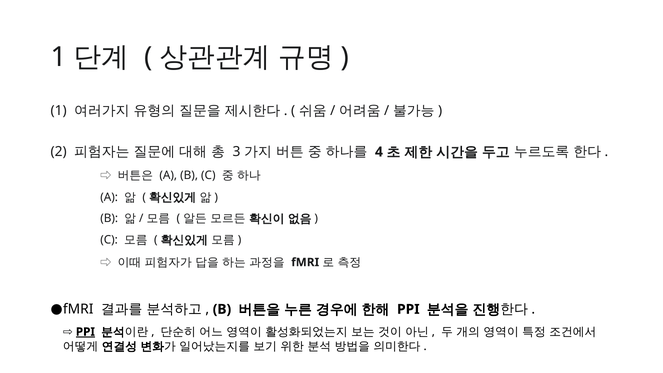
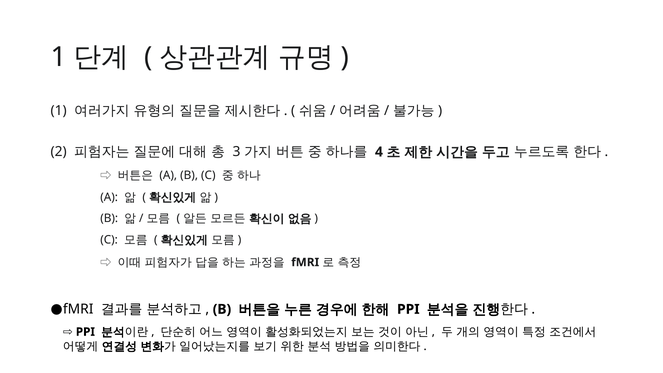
PPI underline: present -> none (85, 332)
